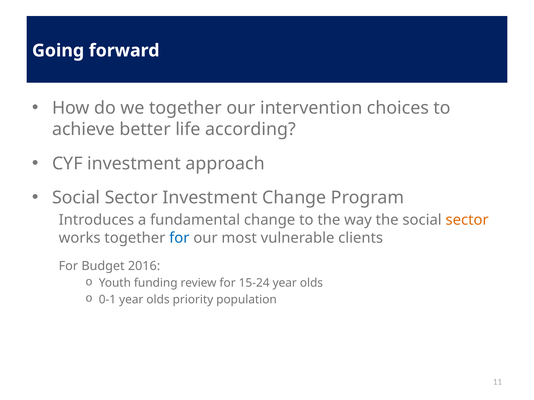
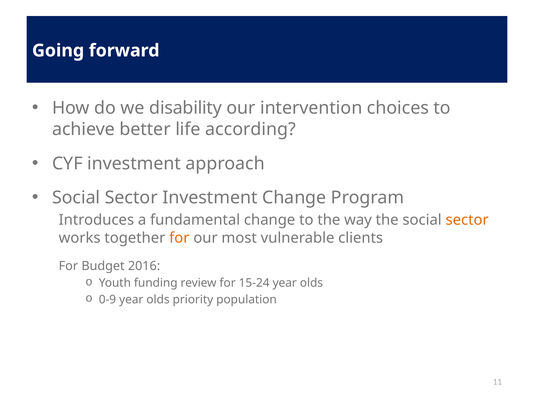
we together: together -> disability (186, 108)
for colour: blue -> orange (179, 238)
0-1: 0-1 -> 0-9 (107, 300)
